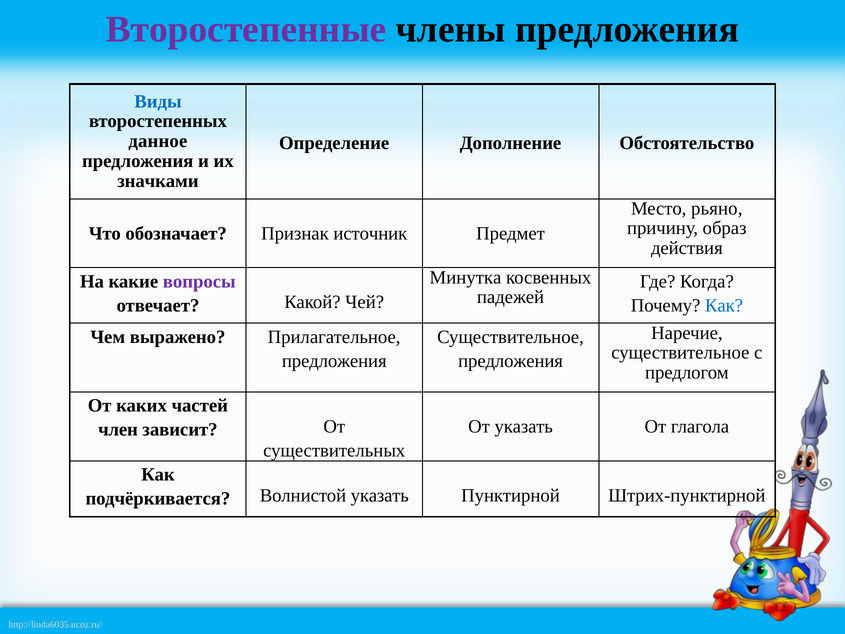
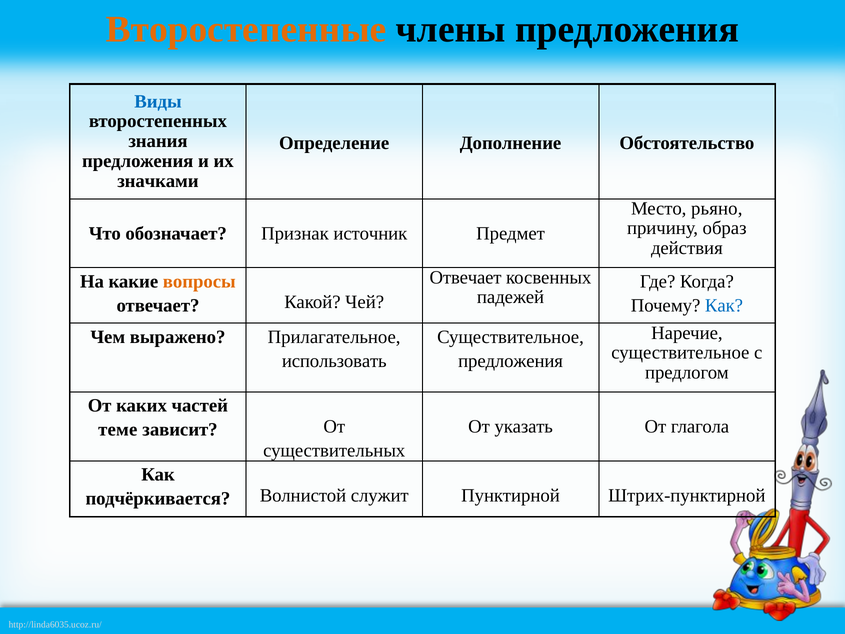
Второстепенные colour: purple -> orange (246, 29)
данное: данное -> знания (158, 141)
Минутка: Минутка -> Отвечает (466, 277)
вопросы colour: purple -> orange (199, 281)
предложения: предложения -> использовать (334, 361)
член: член -> теме (118, 430)
Волнистой указать: указать -> служит (380, 495)
